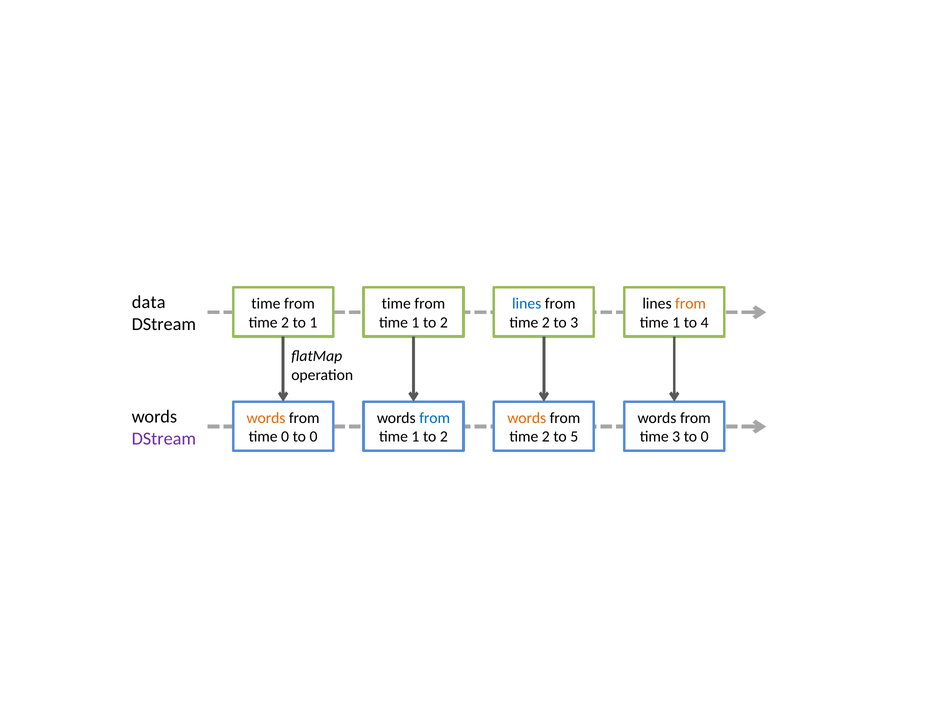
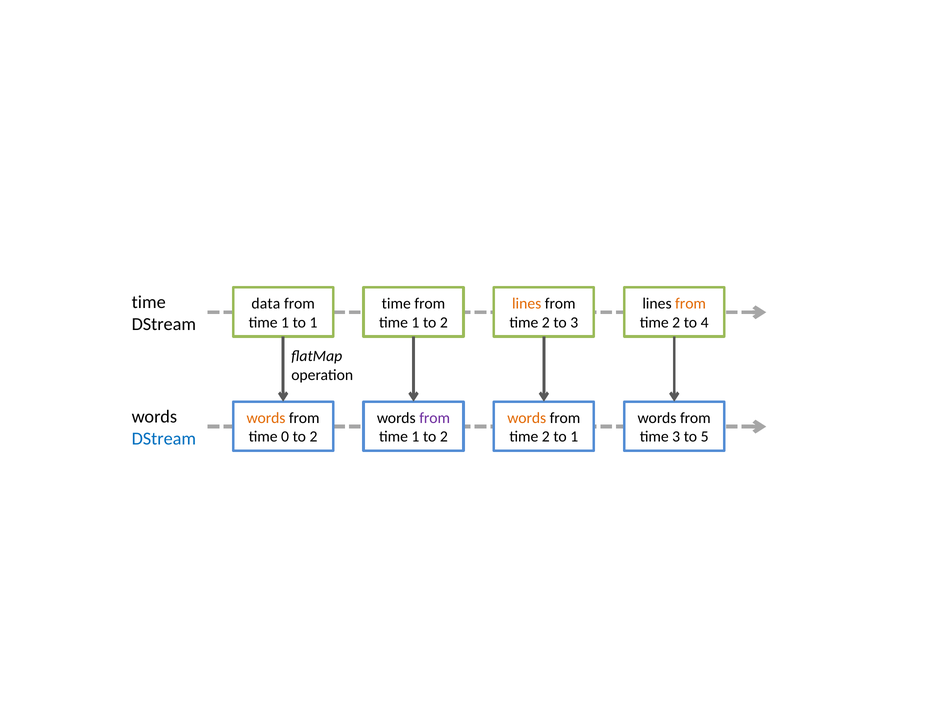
data: data -> time (149, 303)
time: time -> data (266, 304)
lines colour: blue -> orange (527, 304)
2: 2 -> 1 (285, 323)
1: 1 -> 2 (676, 323)
from colour: blue -> purple (435, 418)
0 to 0: 0 -> 2 (314, 437)
2 to 5: 5 -> 1 (574, 437)
3 to 0: 0 -> 5 (705, 437)
DStream colour: purple -> blue (164, 439)
